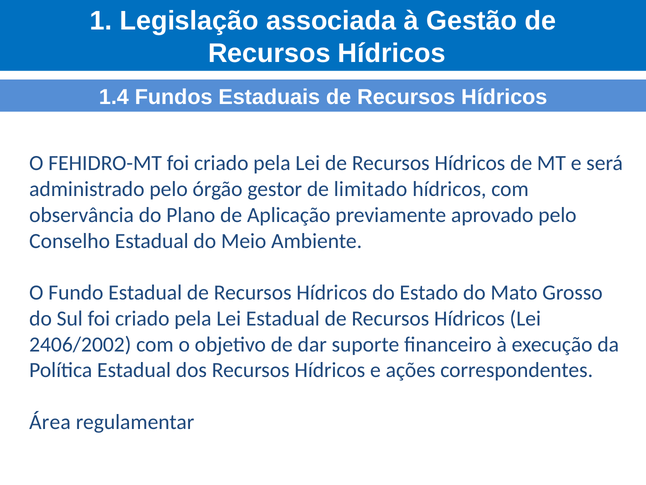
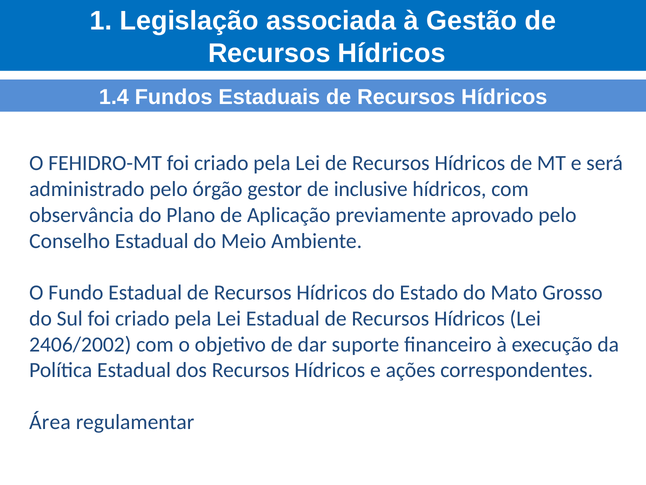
limitado: limitado -> inclusive (371, 189)
